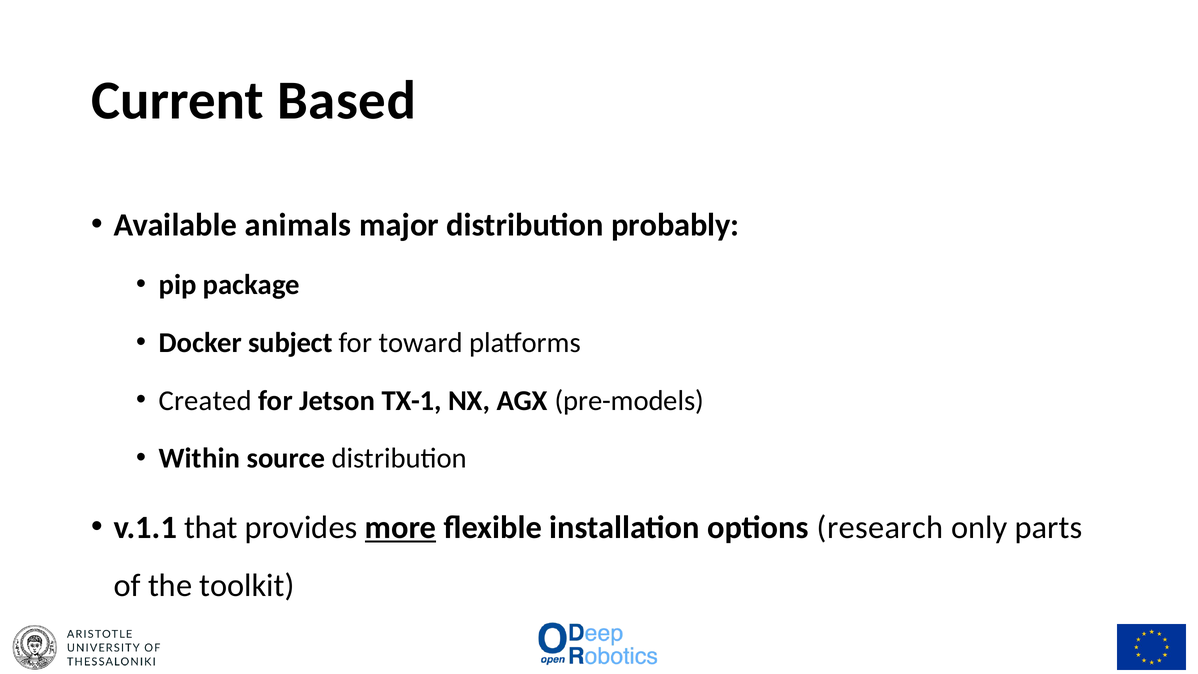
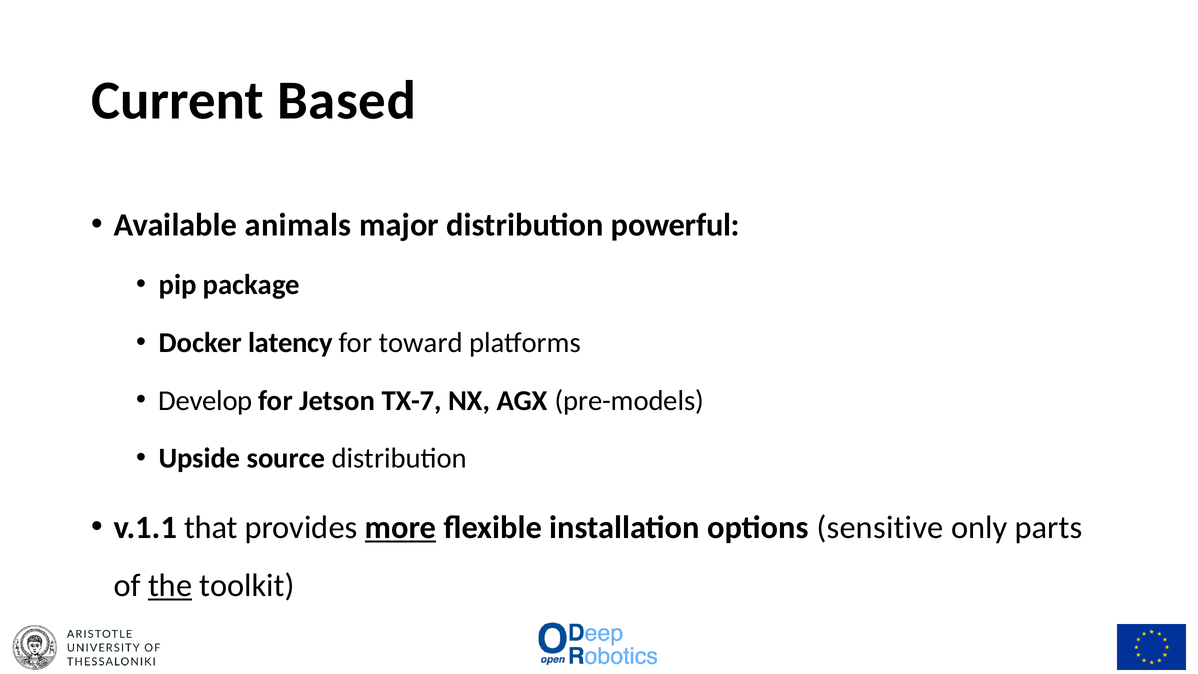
probably: probably -> powerful (675, 225)
subject: subject -> latency (290, 343)
Created: Created -> Develop (205, 401)
TX-1: TX-1 -> TX-7 (412, 401)
Within: Within -> Upside (200, 458)
research: research -> sensitive (880, 527)
the underline: none -> present (170, 586)
